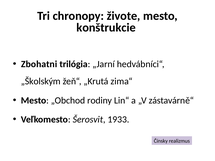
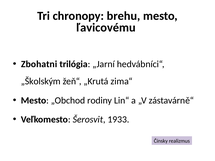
živote: živote -> brehu (124, 16)
konštrukcie: konštrukcie -> ľavicovému (106, 28)
